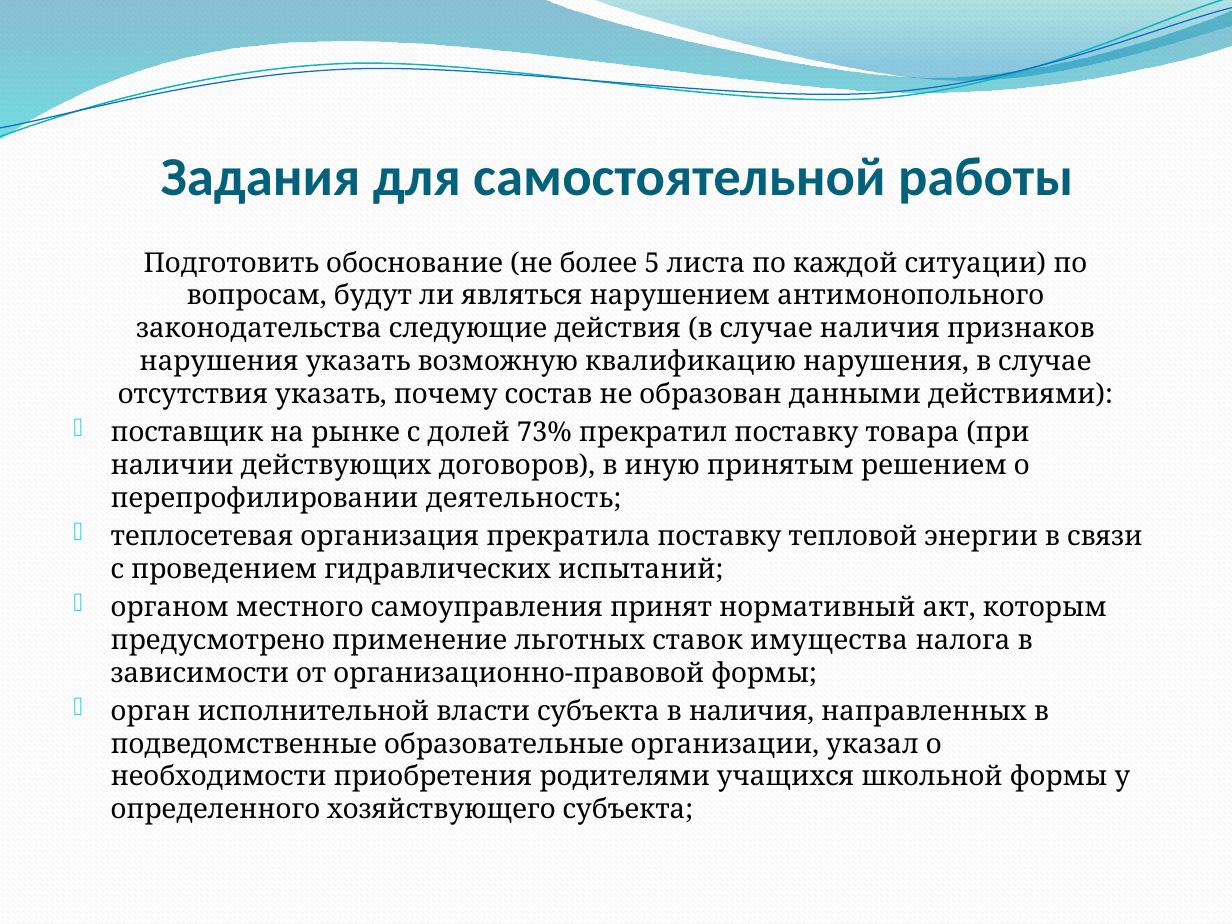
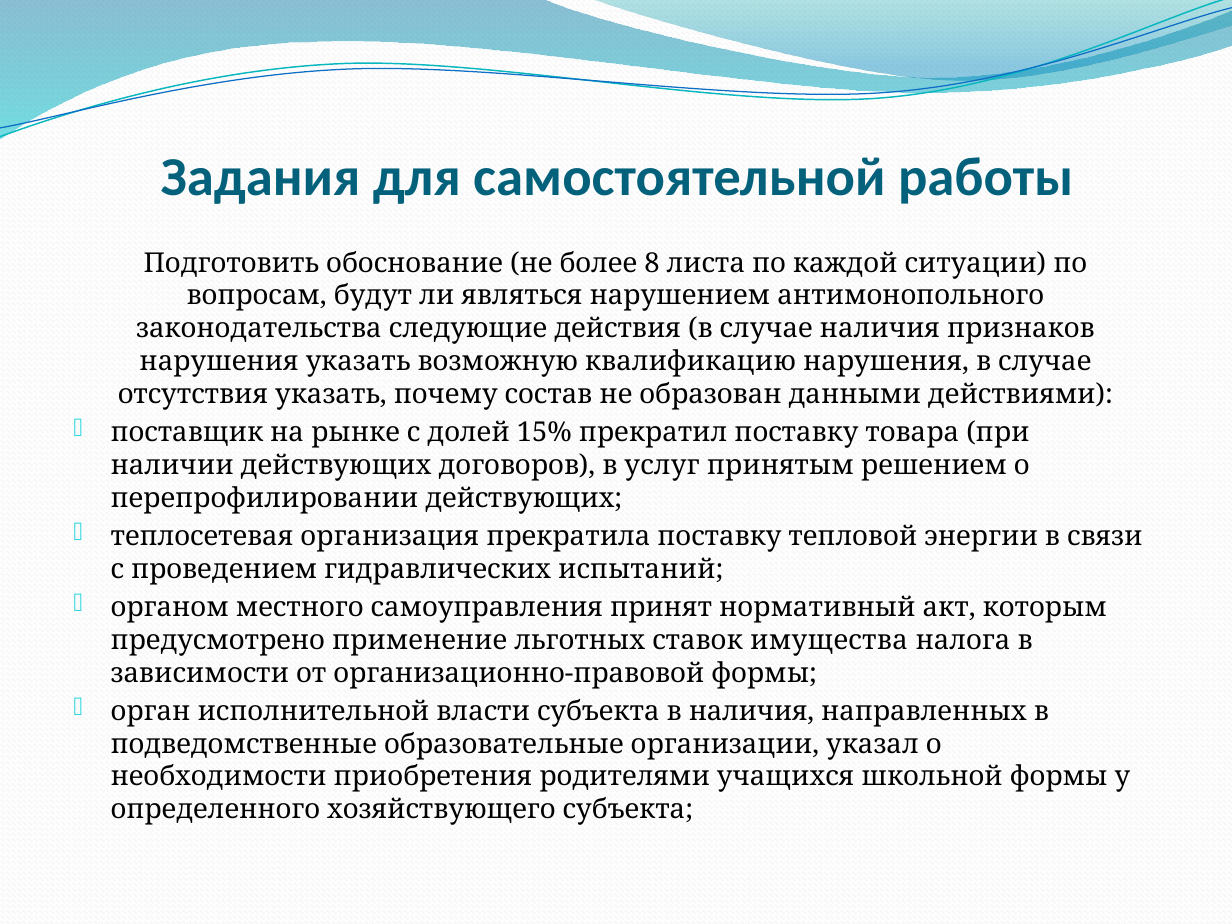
5: 5 -> 8 (652, 263)
73%: 73% -> 15% (544, 433)
иную: иную -> услуг (662, 465)
перепрофилировании деятельность: деятельность -> действующих (524, 498)
